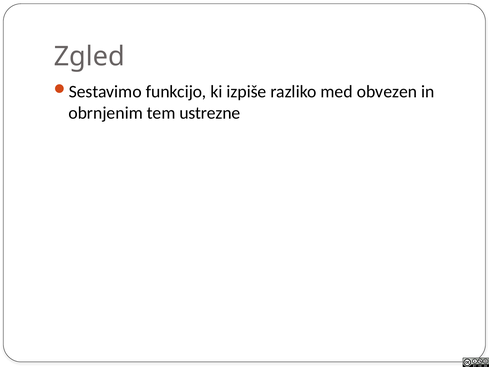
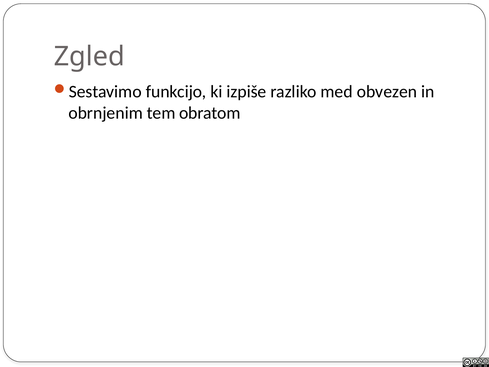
ustrezne: ustrezne -> obratom (210, 113)
